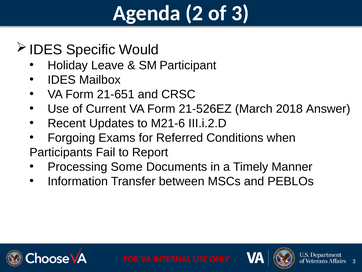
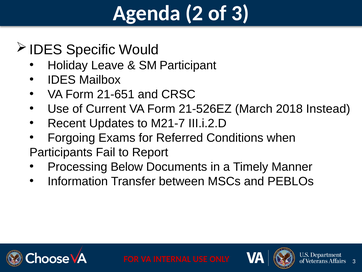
Answer: Answer -> Instead (328, 109)
M21-6: M21-6 -> M21-7 (168, 123)
Some: Some -> Below (127, 167)
